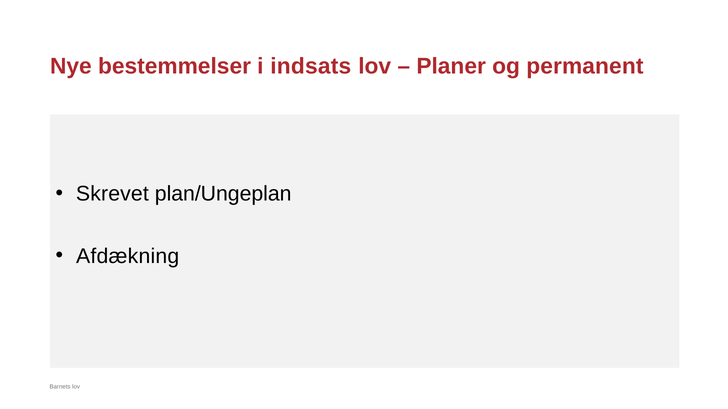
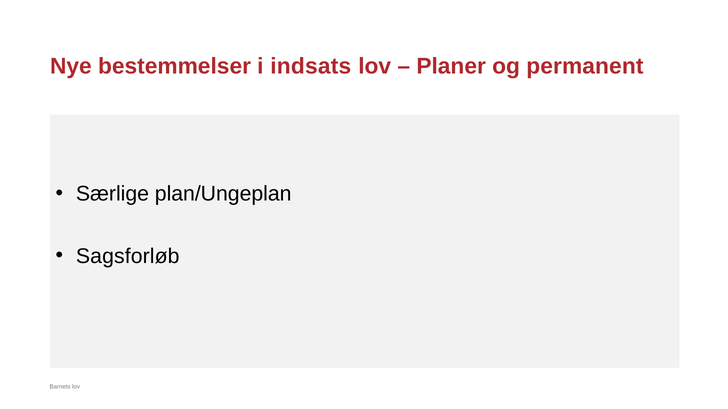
Skrevet: Skrevet -> Særlige (112, 194)
Afdækning: Afdækning -> Sagsforløb (128, 256)
